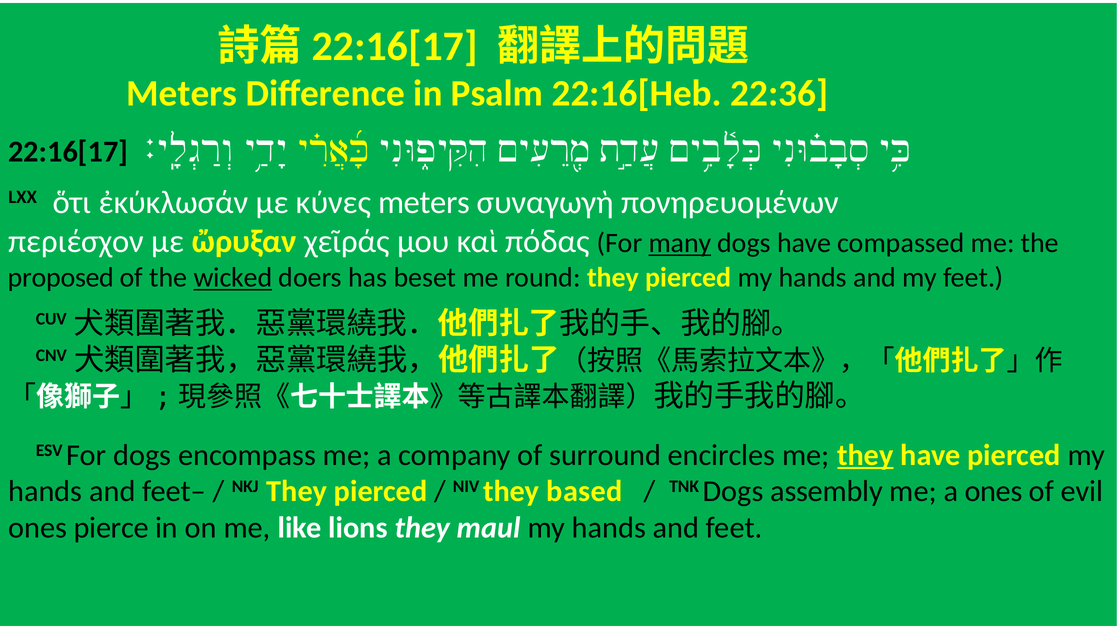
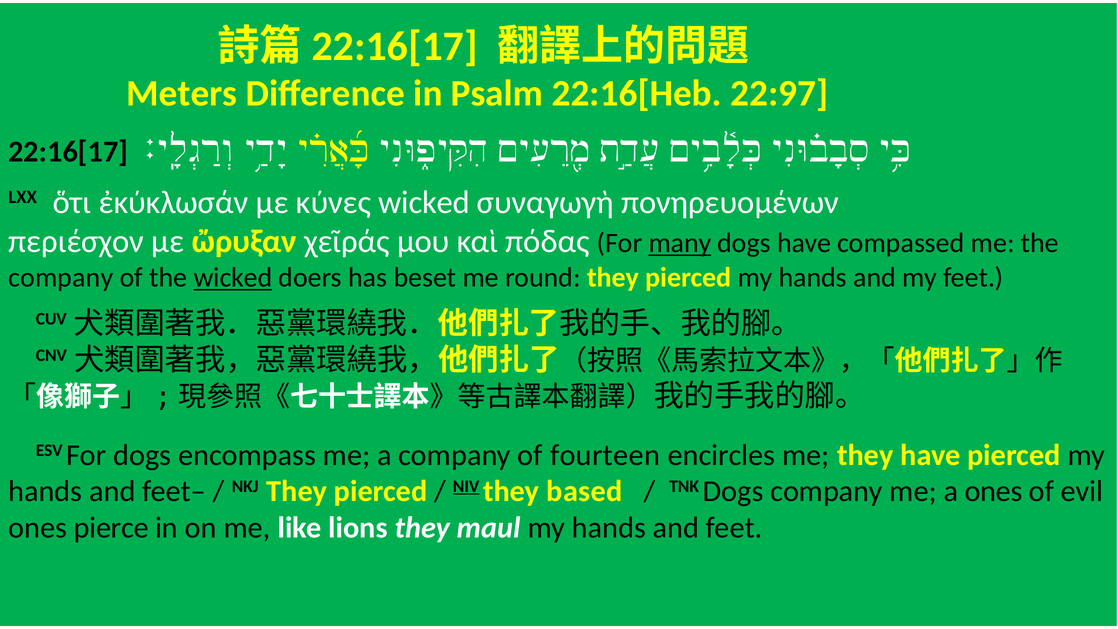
22:36: 22:36 -> 22:97 (779, 94)
κύνες meters: meters -> wicked (424, 202)
proposed: proposed -> company (61, 278)
surround: surround -> fourteen (605, 455)
they underline: present -> none (865, 455)
NIV underline: none -> present (466, 487)
Dogs assembly: assembly -> company (827, 491)
